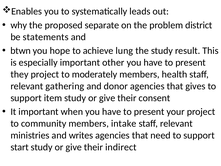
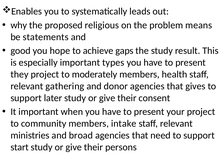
separate: separate -> religious (102, 25)
district: district -> means (199, 25)
btwn: btwn -> good (21, 51)
lung: lung -> gaps (124, 51)
other: other -> types (113, 62)
item: item -> later (53, 98)
writes: writes -> broad (81, 135)
indirect: indirect -> persons (121, 147)
